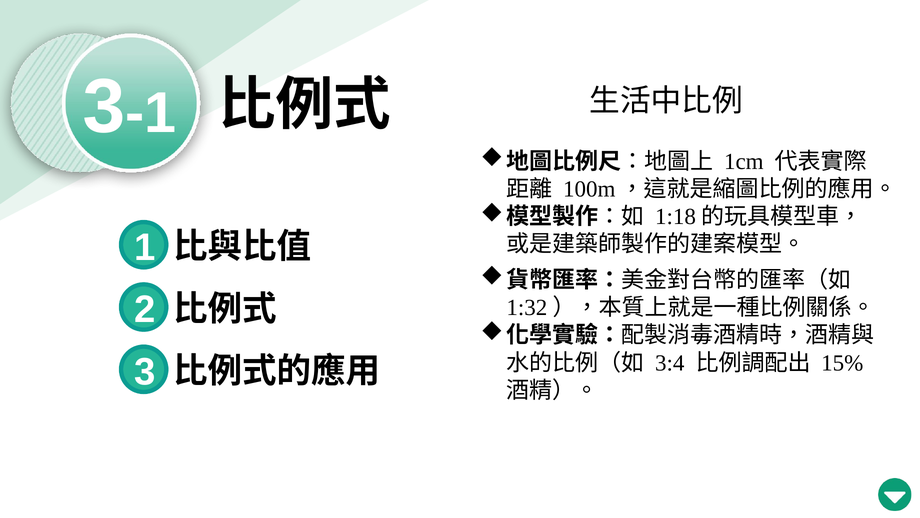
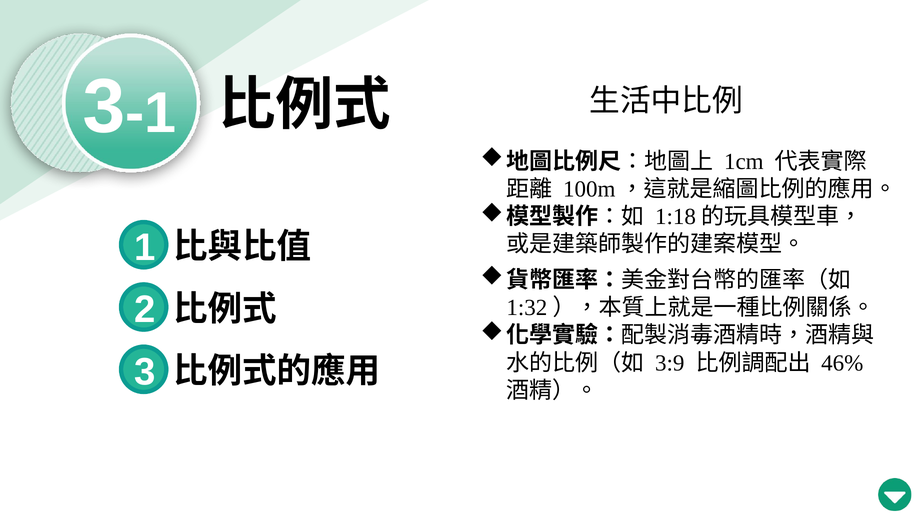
3:4: 3:4 -> 3:9 (670, 363)
15%: 15% -> 46% (842, 363)
